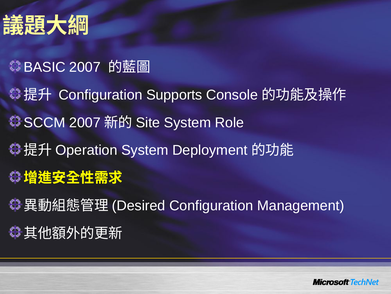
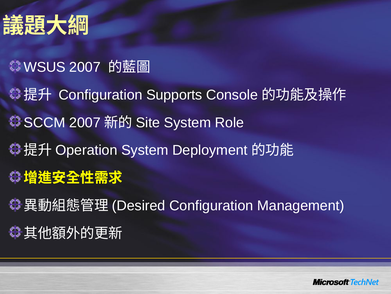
BASIC: BASIC -> WSUS (45, 67)
